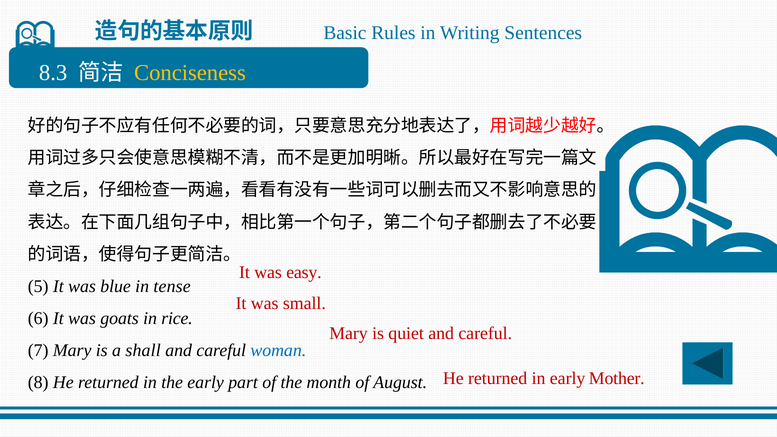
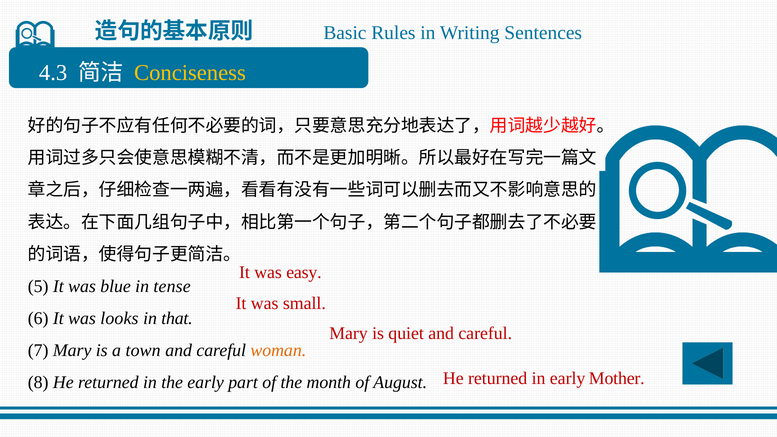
8.3: 8.3 -> 4.3 (53, 73)
goats: goats -> looks (119, 318)
rice: rice -> that (177, 318)
shall: shall -> town (143, 350)
woman colour: blue -> orange (278, 350)
